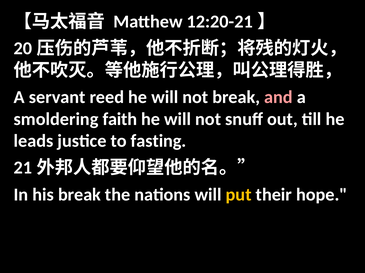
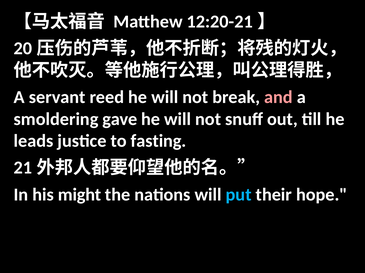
faith: faith -> gave (120, 119)
his break: break -> might (80, 195)
put colour: yellow -> light blue (239, 195)
